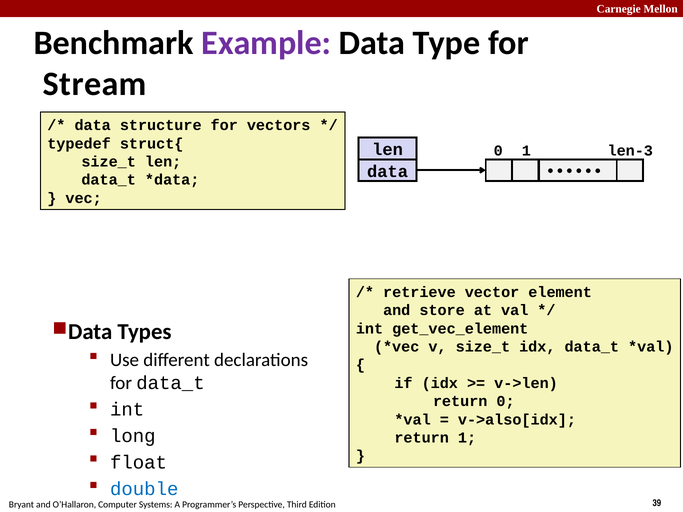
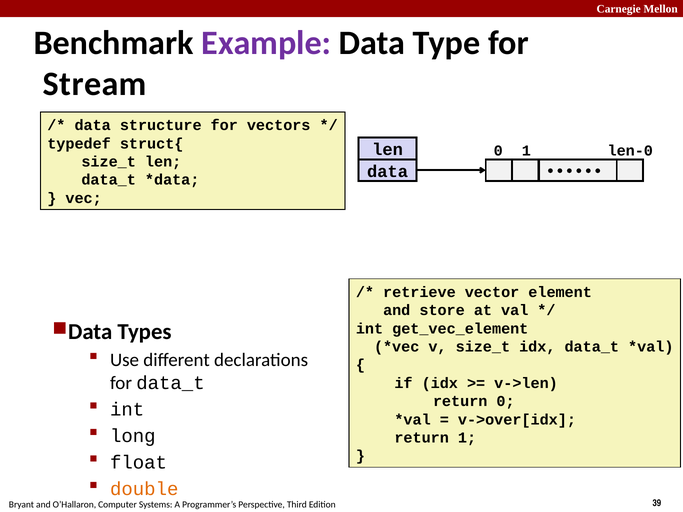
len-3: len-3 -> len-0 (630, 151)
v->also[idx: v->also[idx -> v->over[idx (517, 420)
double colour: blue -> orange (144, 489)
